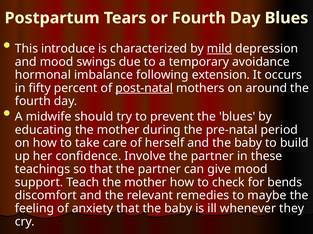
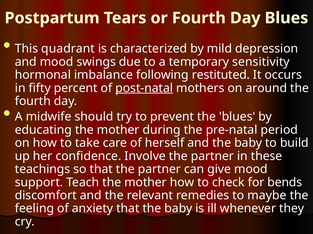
introduce: introduce -> quadrant (68, 49)
mild underline: present -> none (219, 49)
avoidance: avoidance -> sensitivity (261, 62)
extension: extension -> restituted (221, 75)
